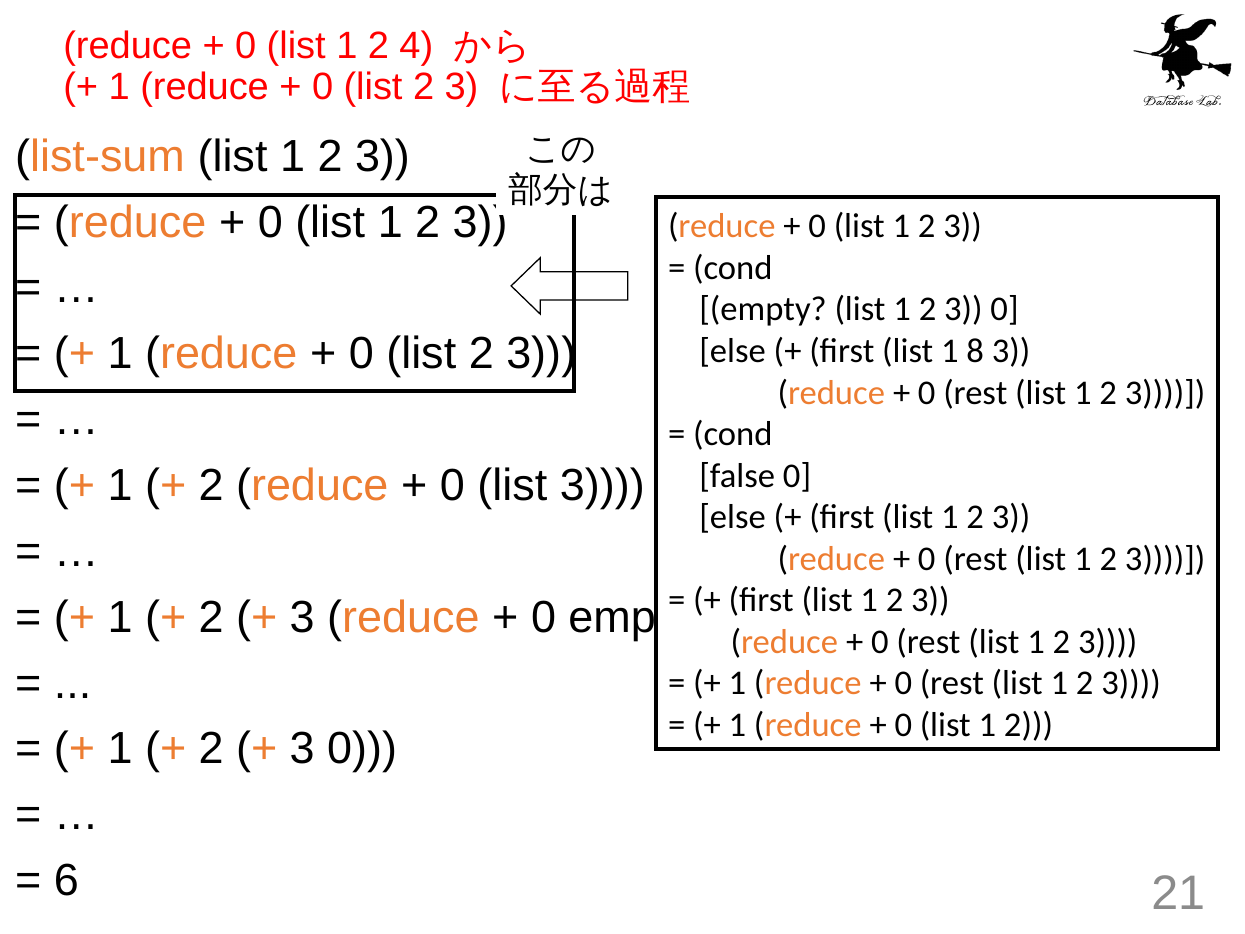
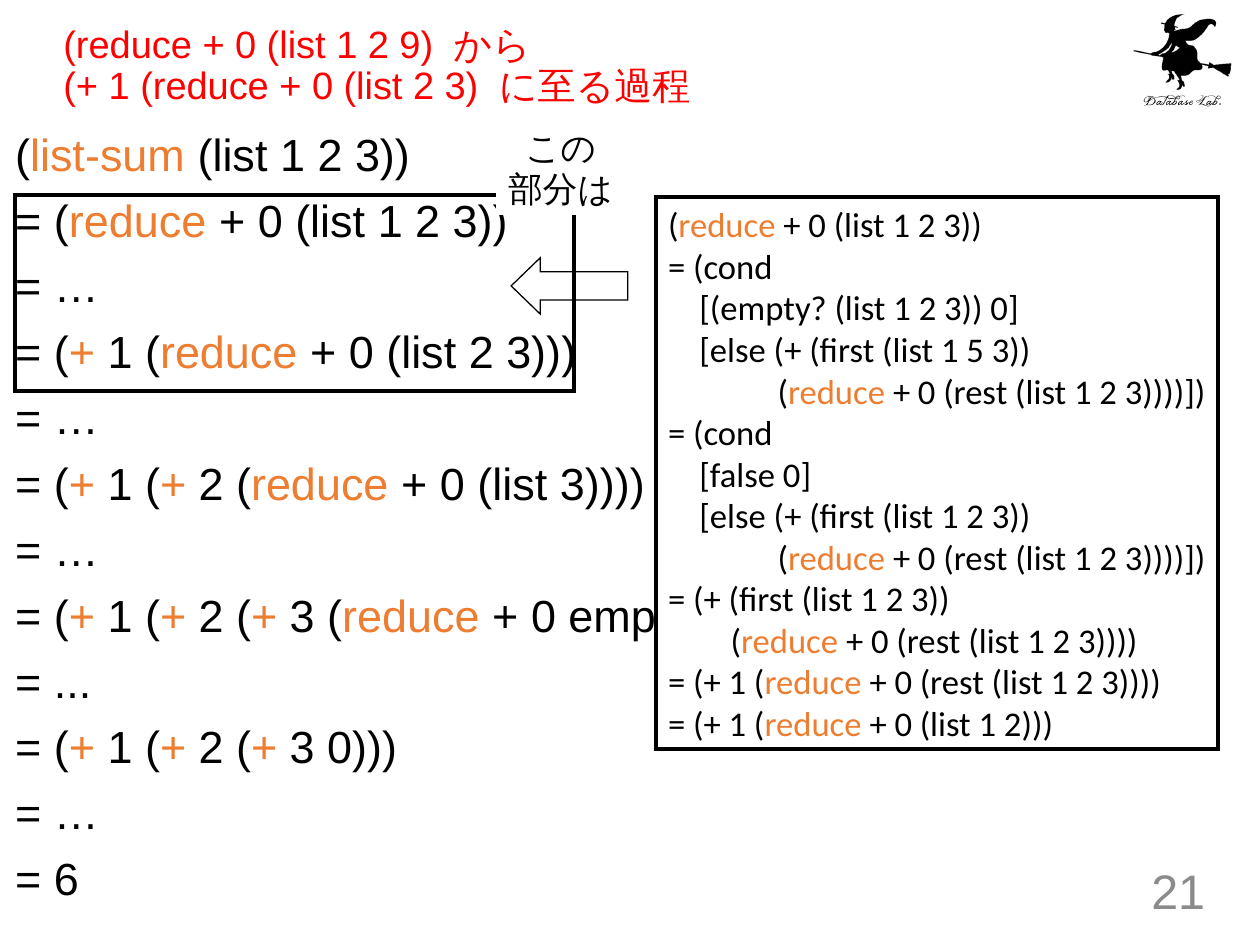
4: 4 -> 9 (416, 46)
8: 8 -> 5 (975, 351)
